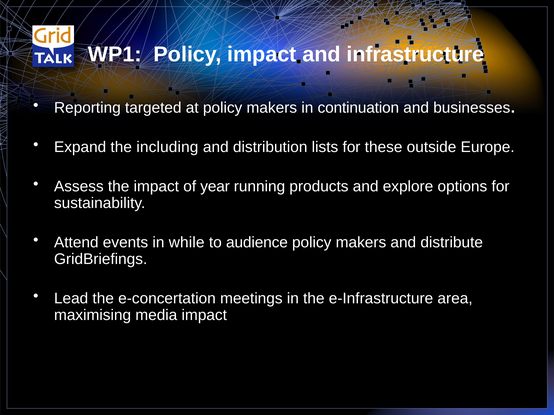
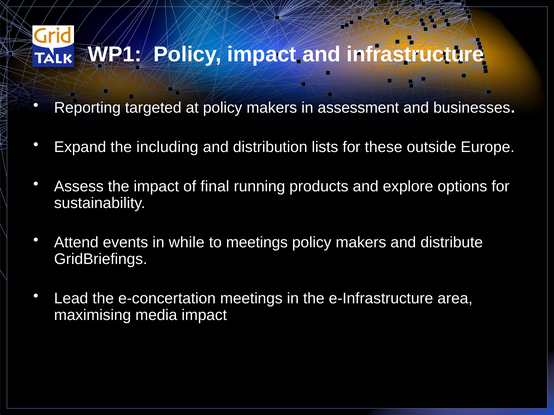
continuation: continuation -> assessment (358, 108)
year: year -> final (215, 187)
to audience: audience -> meetings (257, 243)
